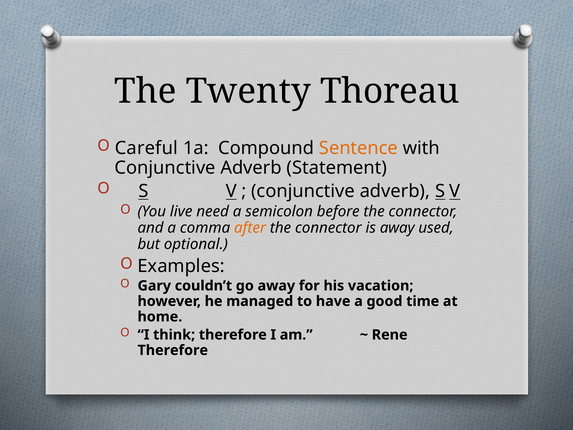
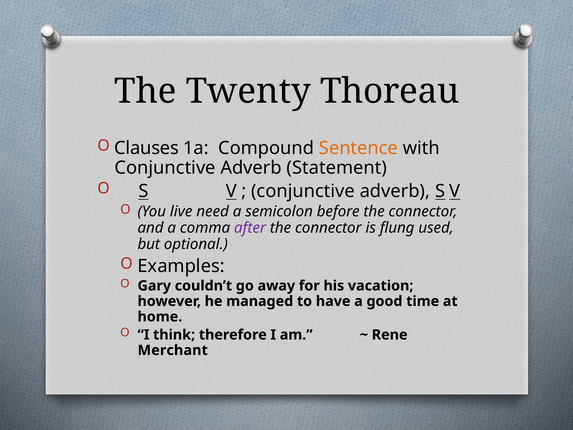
Careful: Careful -> Clauses (147, 148)
after colour: orange -> purple (250, 228)
is away: away -> flung (397, 228)
Therefore: Therefore -> Merchant (173, 350)
